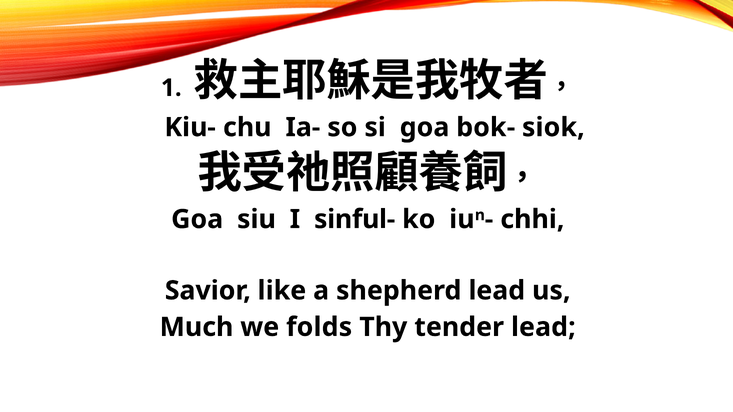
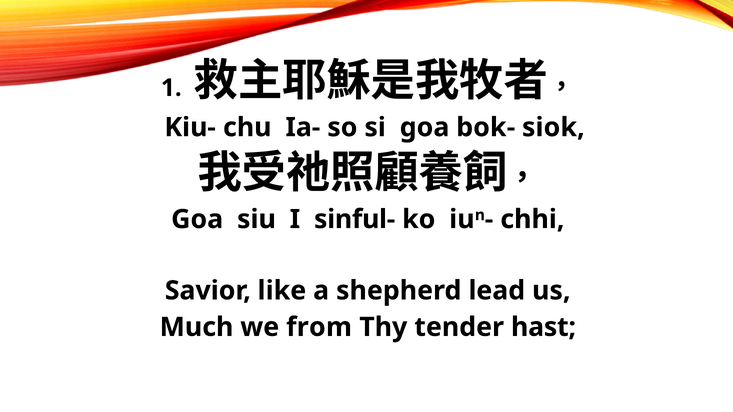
folds: folds -> from (319, 327)
tender lead: lead -> hast (543, 327)
